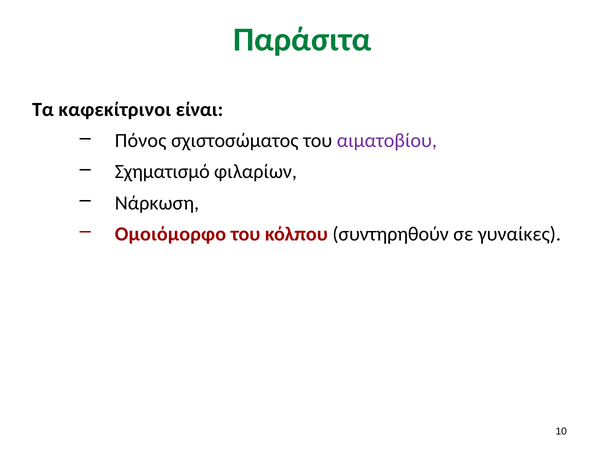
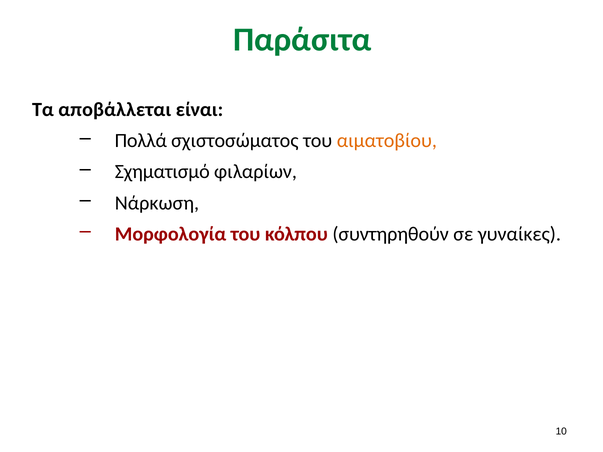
καφεκίτρινοι: καφεκίτρινοι -> αποβάλλεται (115, 110)
Πόνος: Πόνος -> Πολλά (141, 141)
αιματοβίου colour: purple -> orange (387, 141)
Ομοιόμορφο: Ομοιόμορφο -> Μορφολογία (171, 234)
